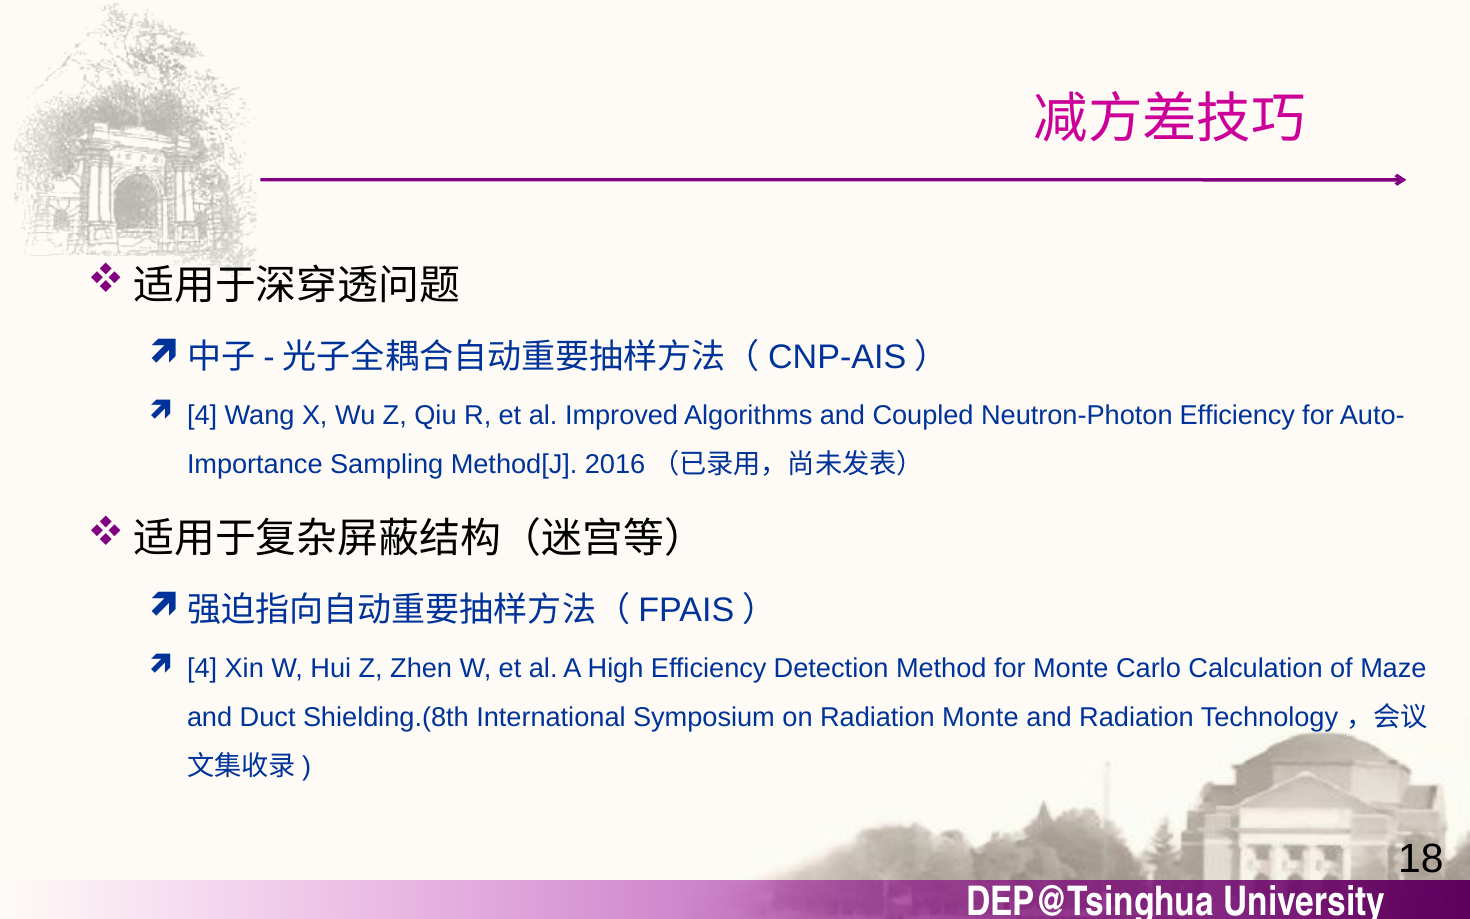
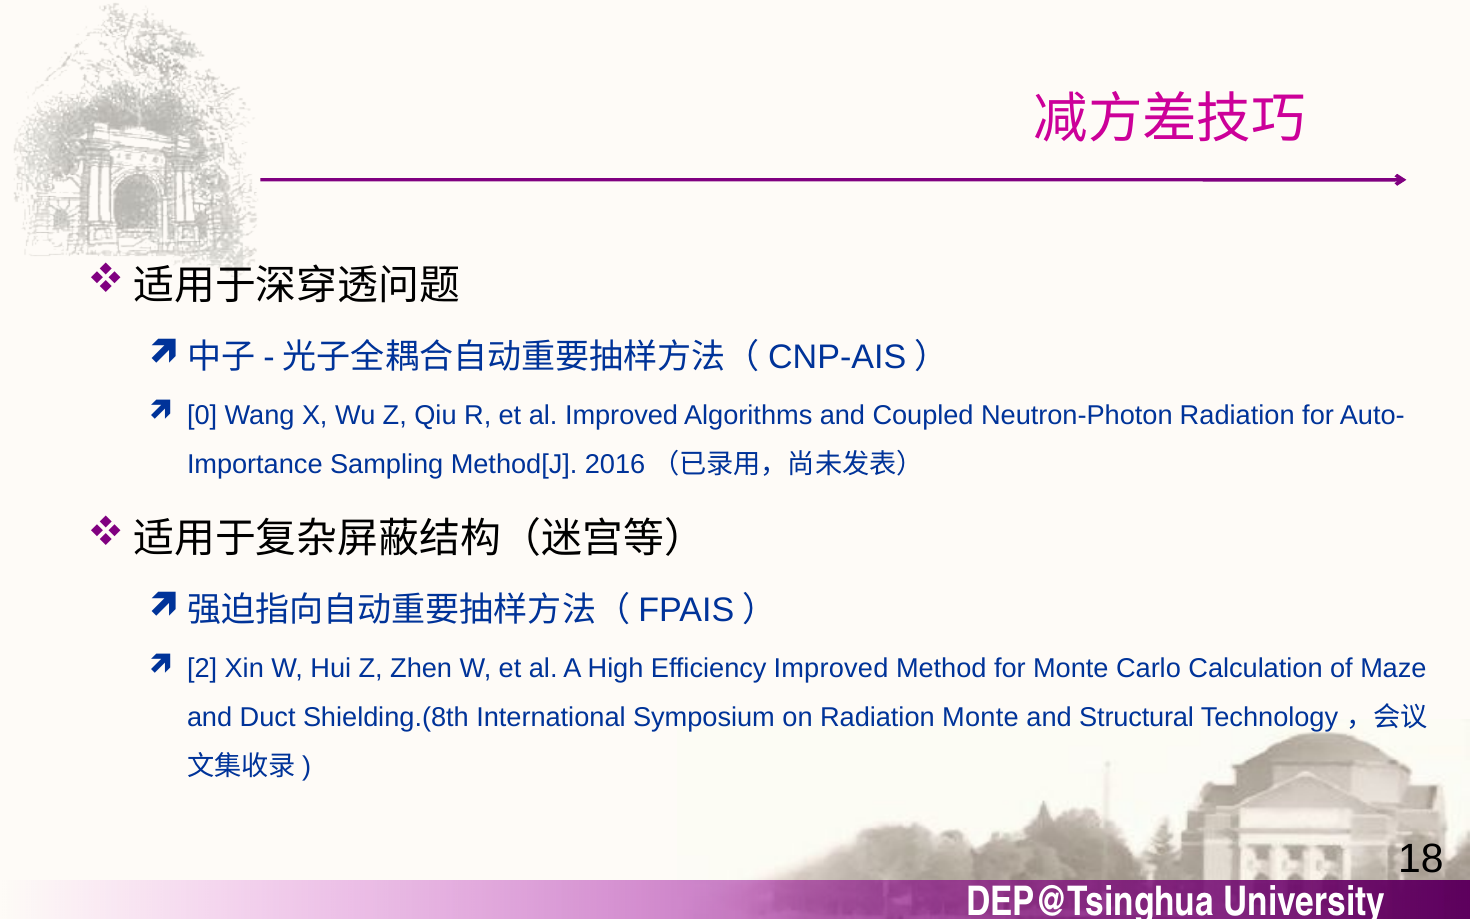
4: 4 -> 0 (202, 415)
Neutron-Photon Efficiency: Efficiency -> Radiation (1237, 415)
4: 4 -> 2 (202, 668)
Efficiency Detection: Detection -> Improved (831, 668)
and Radiation: Radiation -> Structural (1137, 717)
